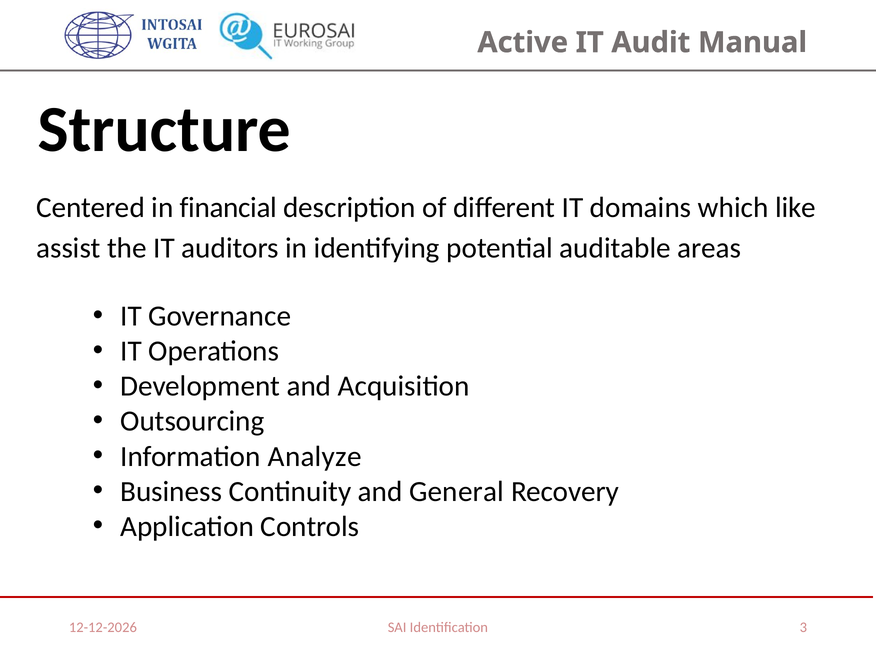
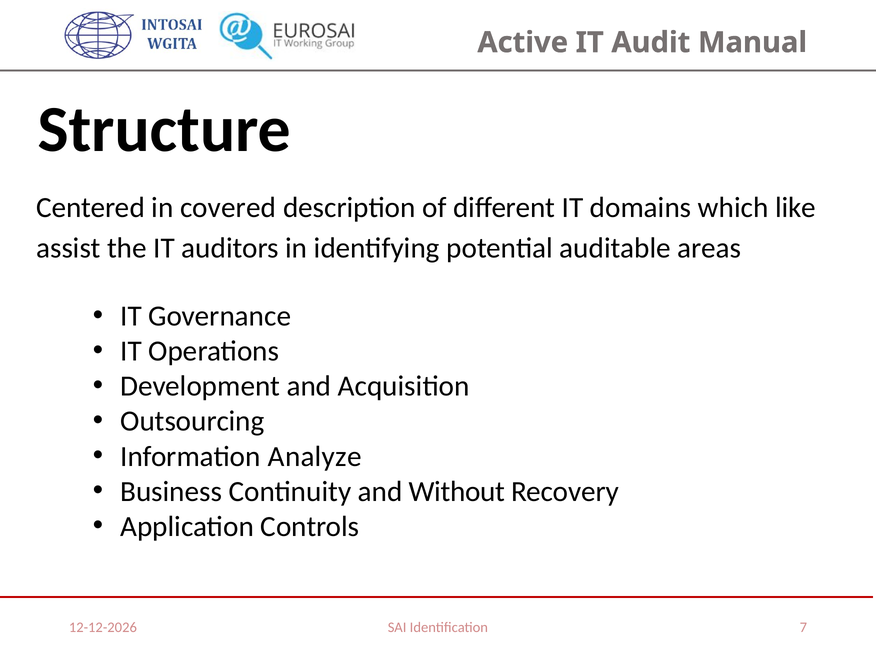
financial: financial -> covered (228, 208)
General: General -> Without (457, 491)
3: 3 -> 7 (803, 627)
